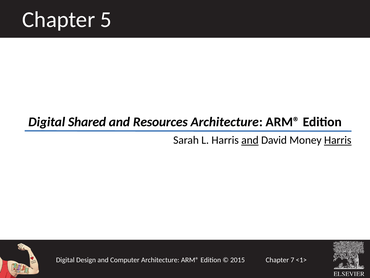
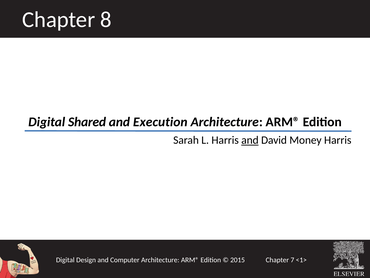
5: 5 -> 8 (106, 20)
Resources: Resources -> Execution (160, 122)
Harris underline: present -> none (338, 140)
